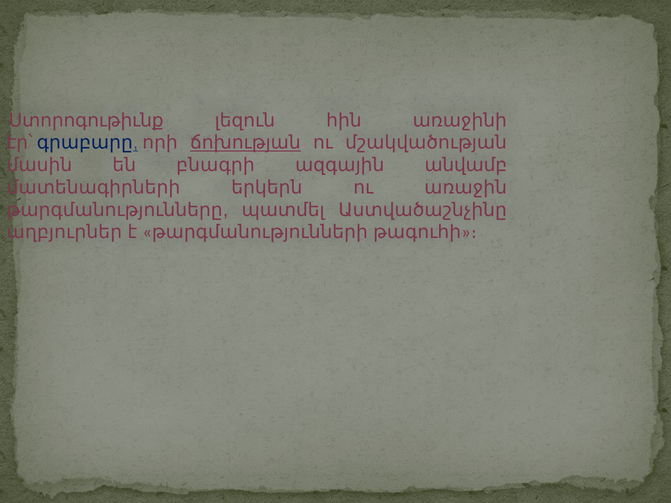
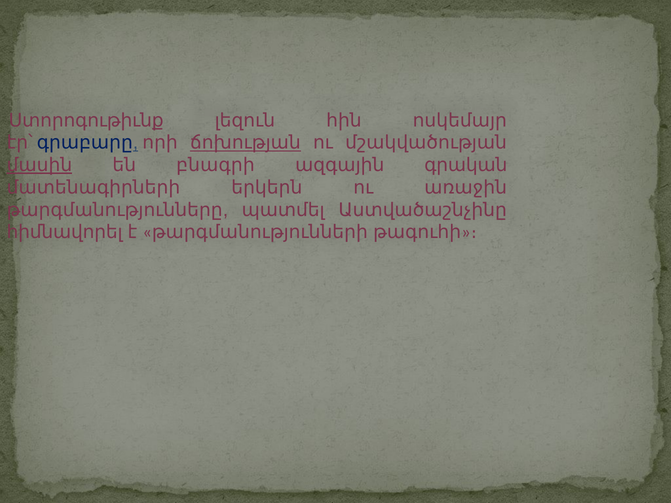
առաջինի: առաջինի -> ոսկեմայր (460, 121)
մասին underline: none -> present (39, 165)
անվամբ: անվամբ -> գրական (466, 165)
աղբյուրներ: աղբյուրներ -> հիմնավորել (65, 232)
